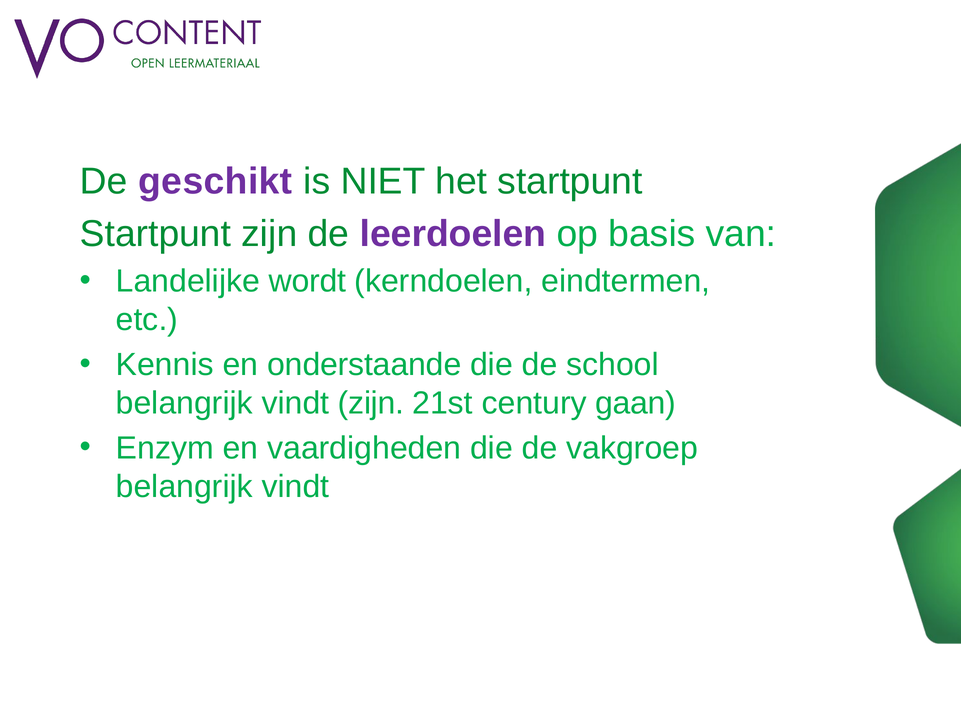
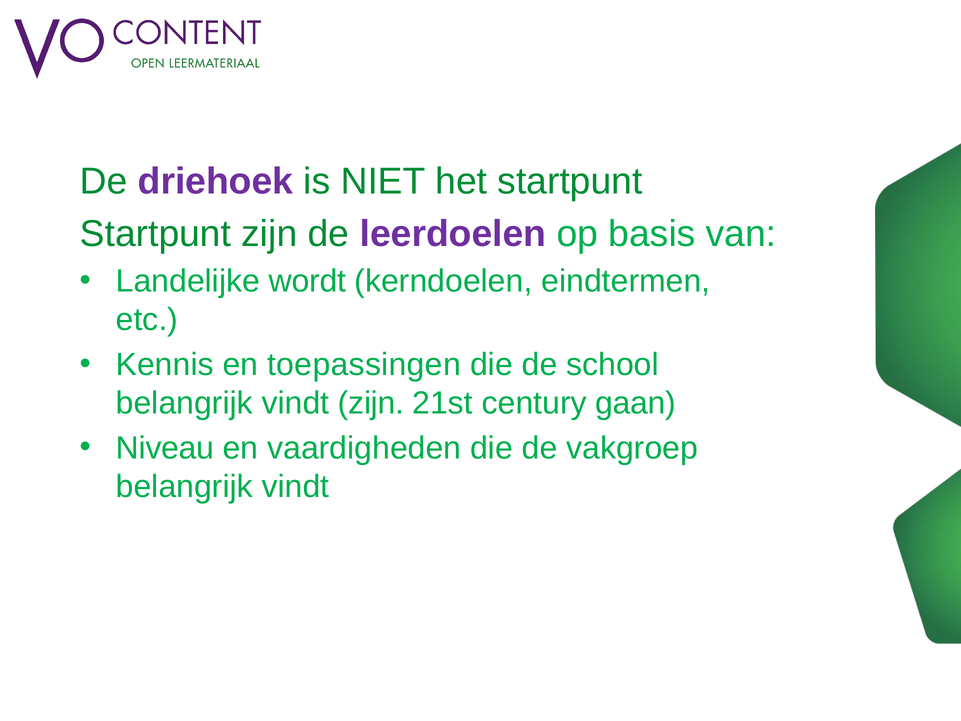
geschikt: geschikt -> driehoek (216, 181)
onderstaande: onderstaande -> toepassingen (364, 365)
Enzym: Enzym -> Niveau (165, 448)
